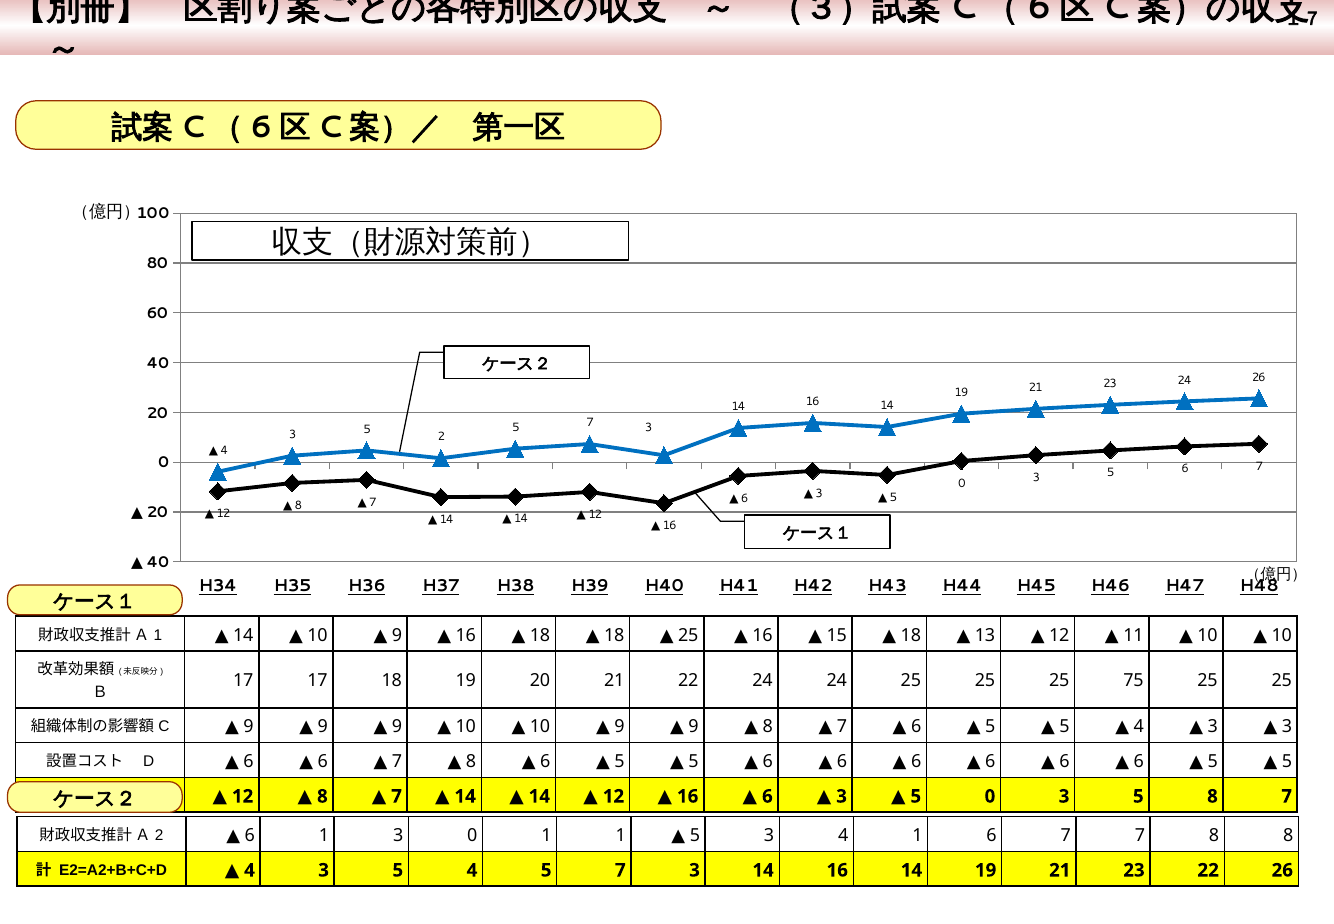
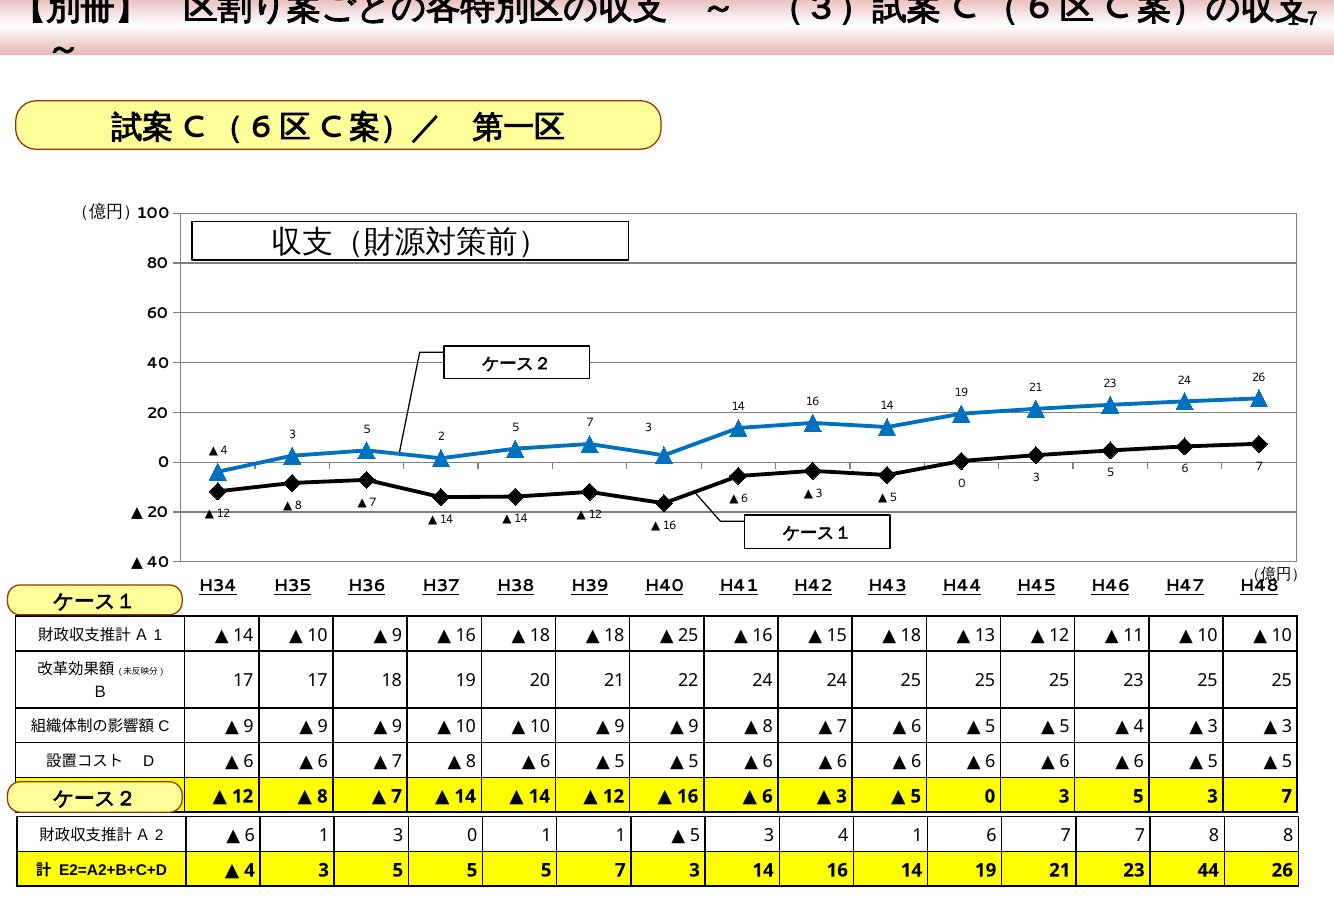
25 75: 75 -> 23 (1133, 681)
5 8: 8 -> 3 (1212, 796)
3 5 4: 4 -> 5 (472, 870)
23 22: 22 -> 44 (1208, 870)
